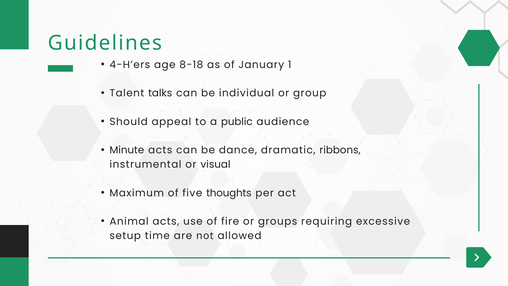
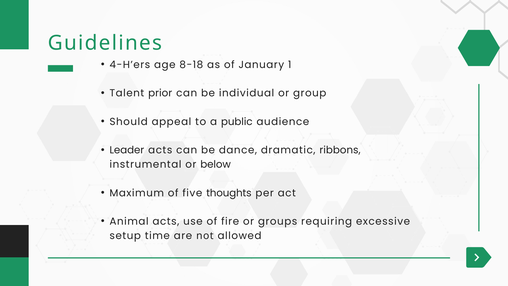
talks: talks -> prior (160, 93)
Minute: Minute -> Leader (127, 150)
visual: visual -> below (216, 164)
